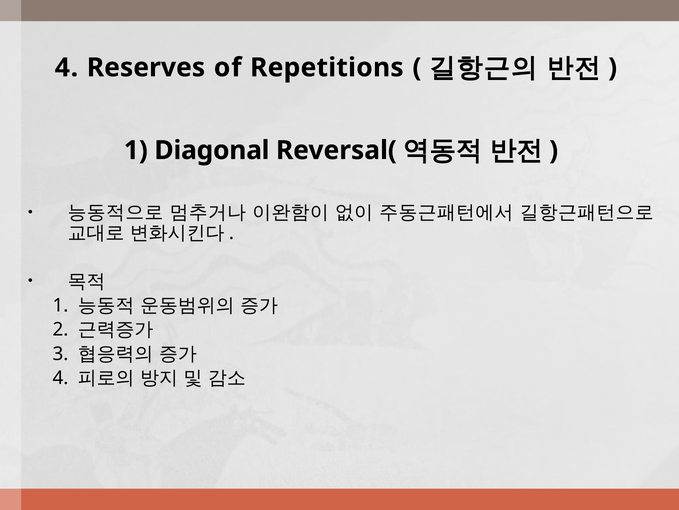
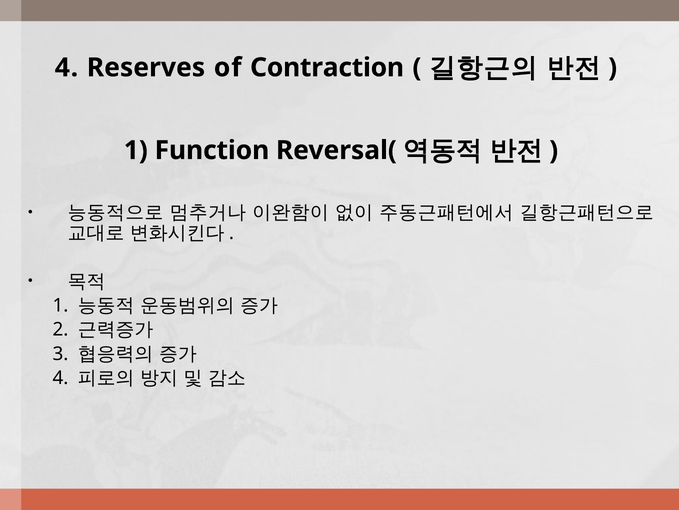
Repetitions: Repetitions -> Contraction (327, 67)
Diagonal: Diagonal -> Function (212, 150)
